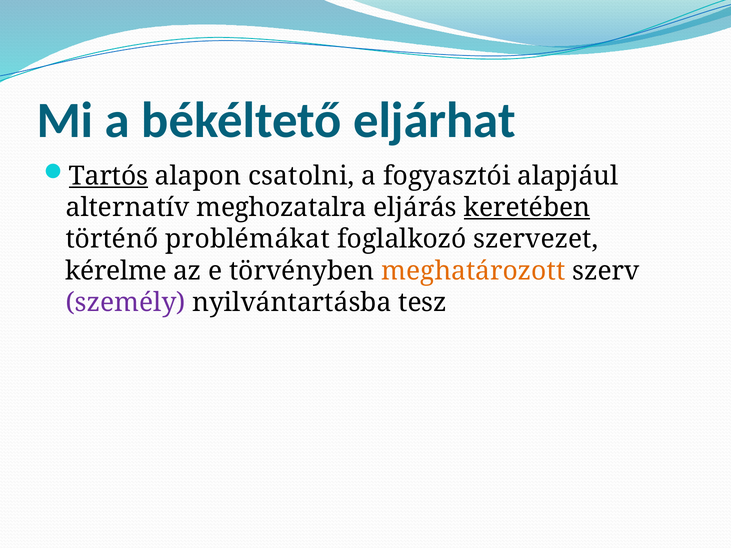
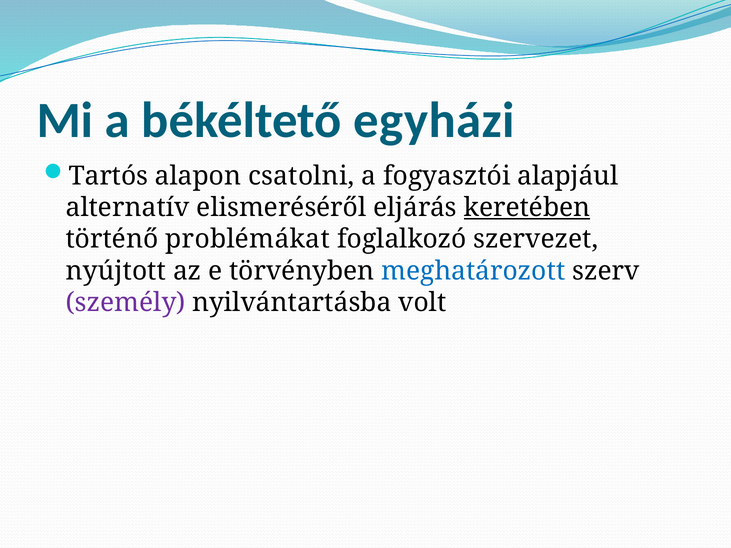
eljárhat: eljárhat -> egyházi (434, 121)
Tartós underline: present -> none (108, 176)
meghozatalra: meghozatalra -> elismeréséről (281, 208)
kérelme: kérelme -> nyújtott (116, 271)
meghatározott colour: orange -> blue (473, 271)
tesz: tesz -> volt (422, 303)
